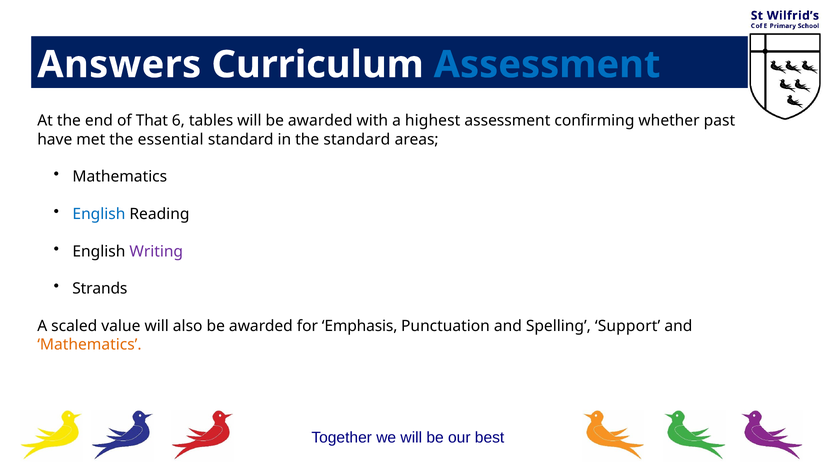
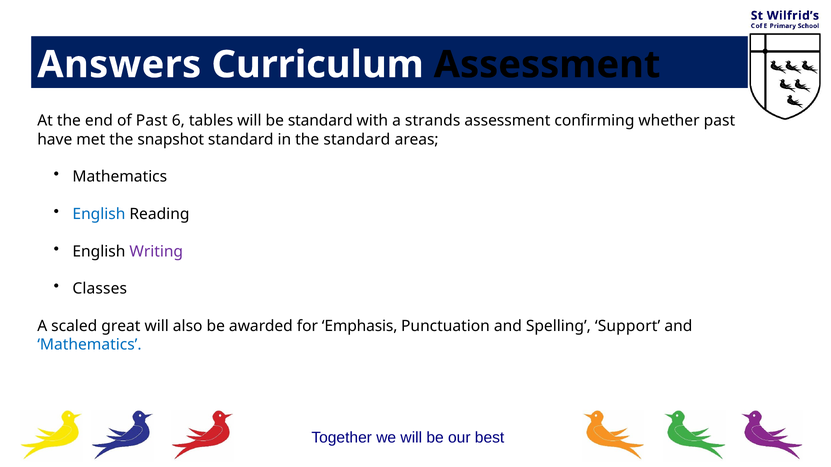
Assessment colour: blue -> black (547, 65)
of That: That -> Past (152, 121)
will be awarded: awarded -> standard (320, 121)
highest: highest -> strands (433, 121)
essential: essential -> snapshot (171, 140)
Strands: Strands -> Classes (100, 289)
value: value -> great (121, 326)
Mathematics colour: orange -> blue (89, 345)
